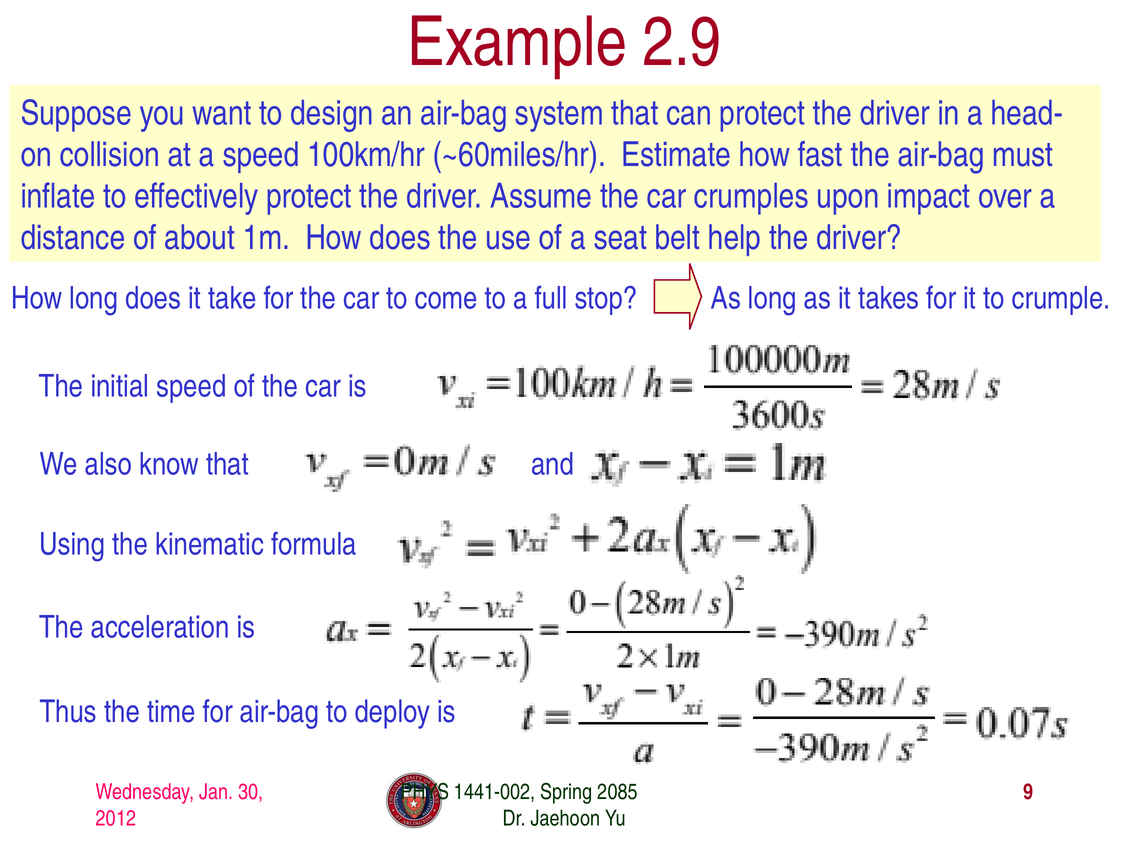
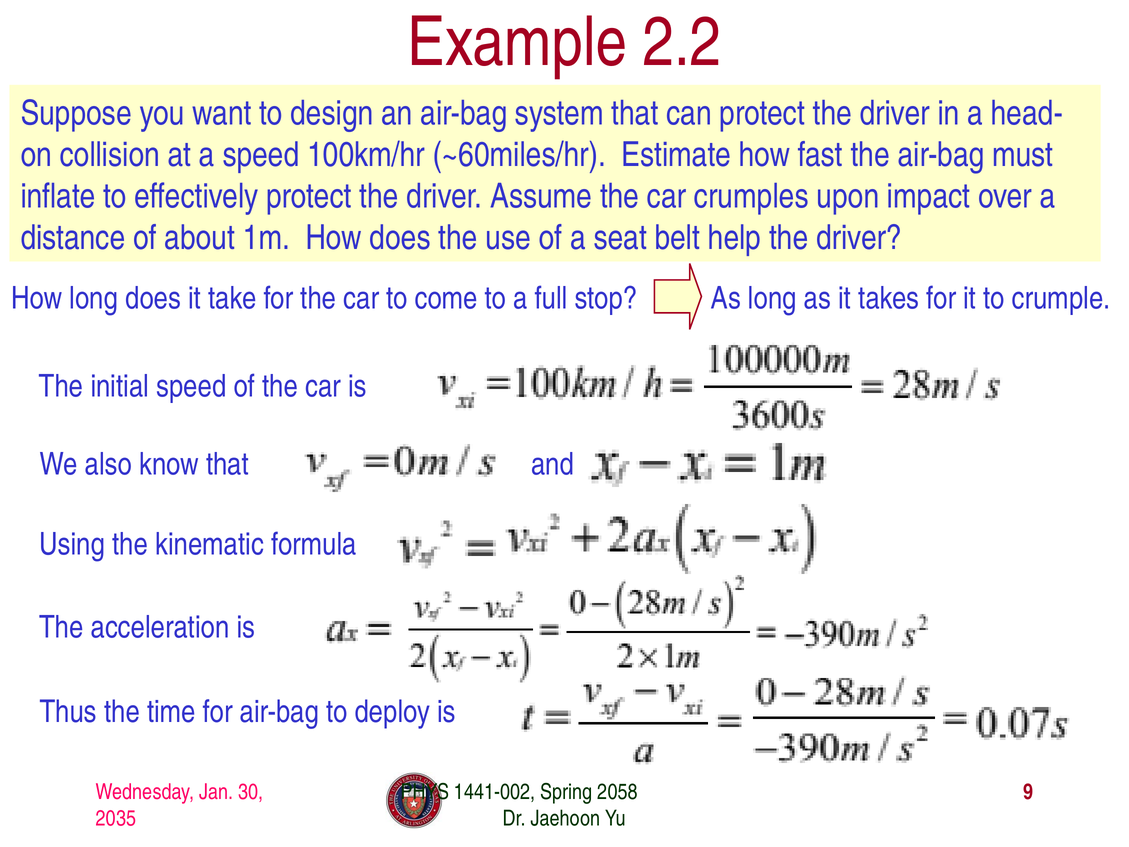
2.9: 2.9 -> 2.2 (682, 42)
2085: 2085 -> 2058 (618, 792)
2012: 2012 -> 2035 (116, 818)
